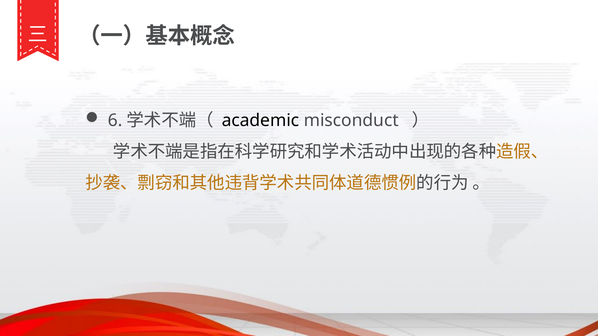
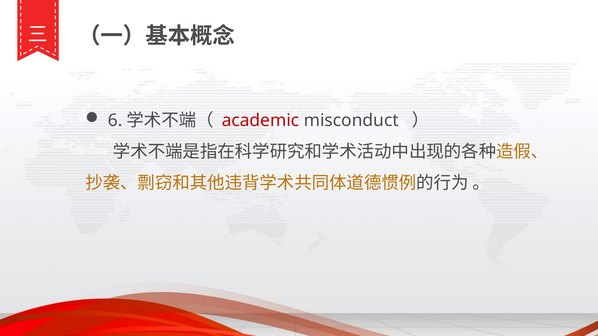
academic colour: black -> red (260, 121)
